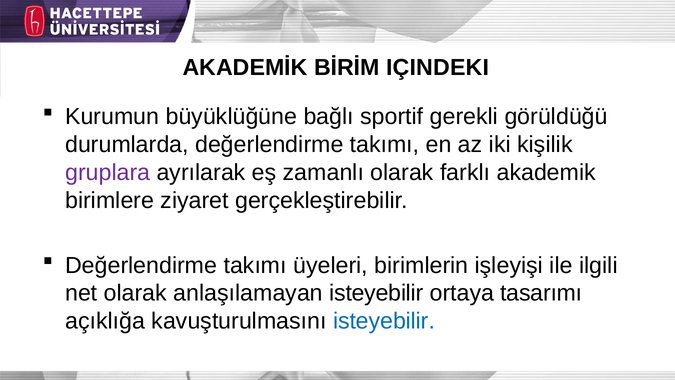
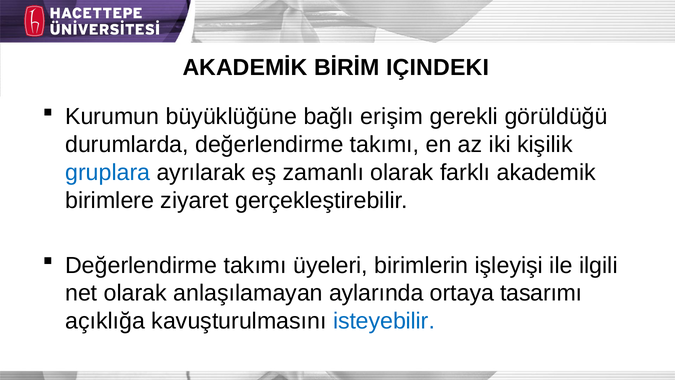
sportif: sportif -> erişim (392, 117)
gruplara colour: purple -> blue (108, 172)
anlaşılamayan isteyebilir: isteyebilir -> aylarında (376, 293)
